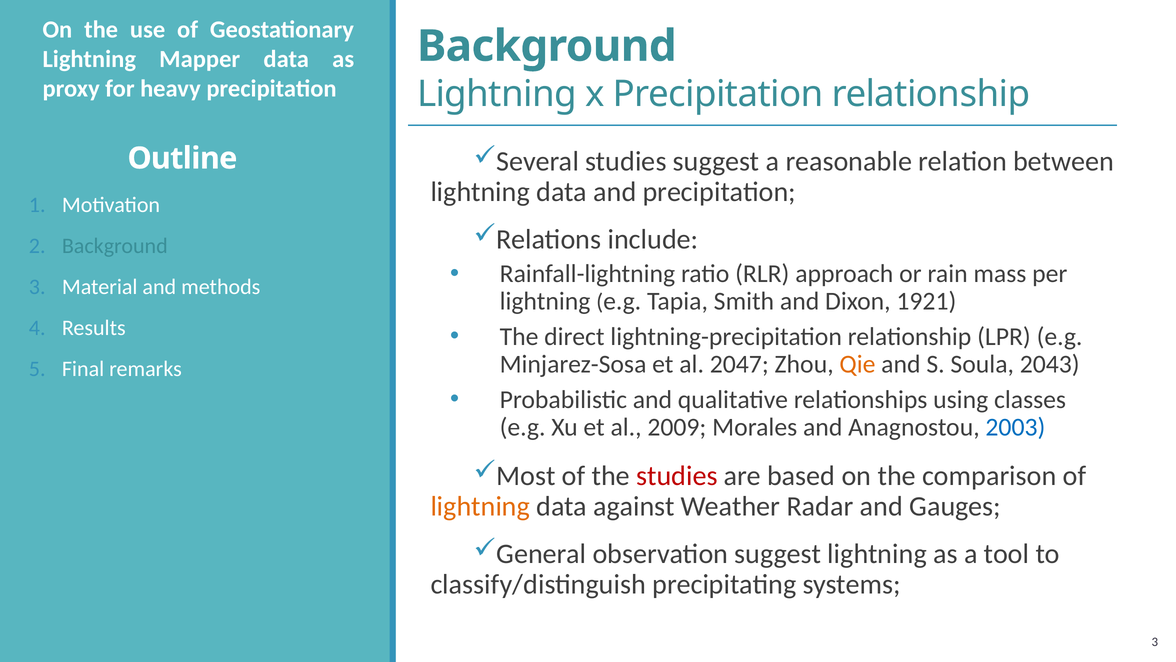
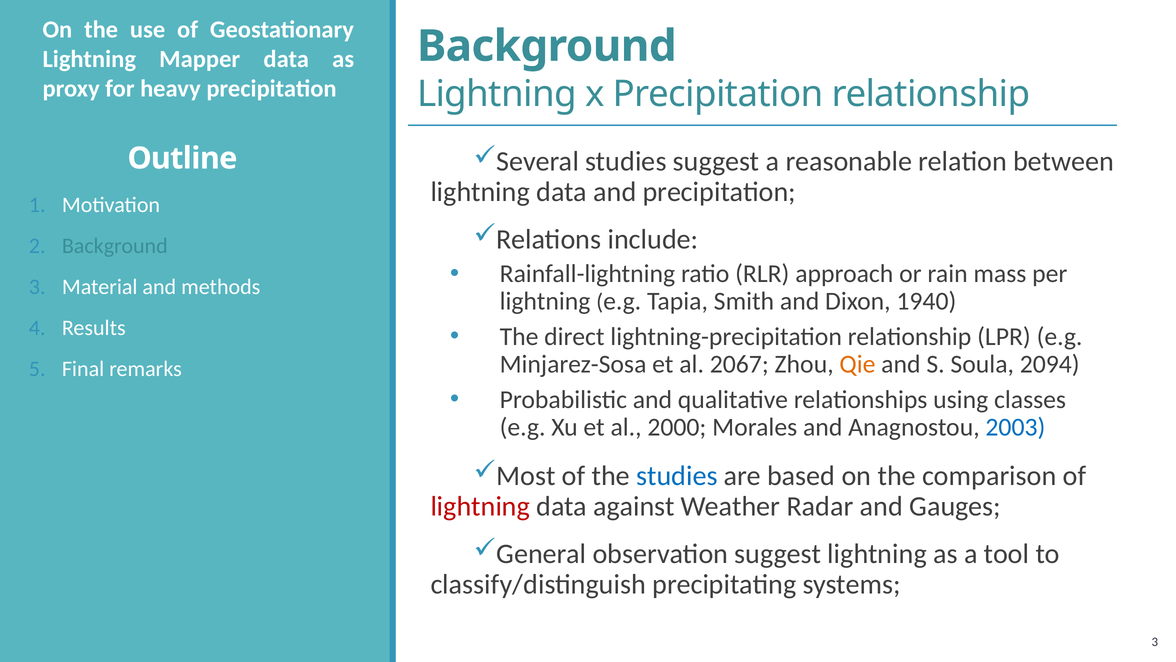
1921: 1921 -> 1940 (926, 301)
2047: 2047 -> 2067 (739, 364)
2043: 2043 -> 2094 (1050, 364)
2009: 2009 -> 2000 (677, 427)
studies colour: red -> blue (677, 476)
lightning colour: orange -> red (480, 506)
